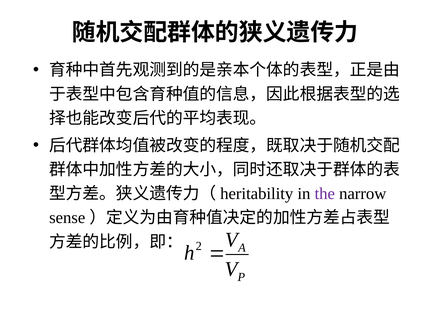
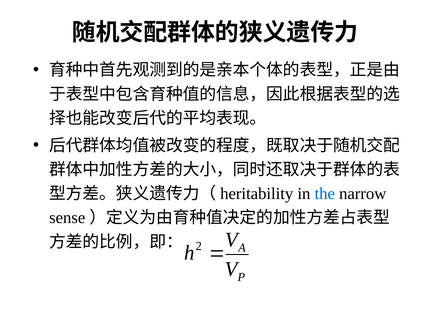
the colour: purple -> blue (325, 194)
